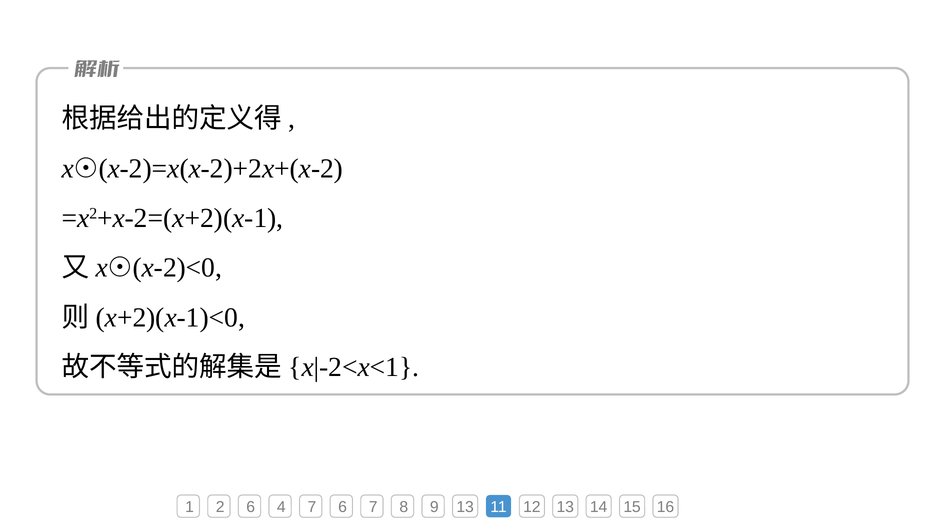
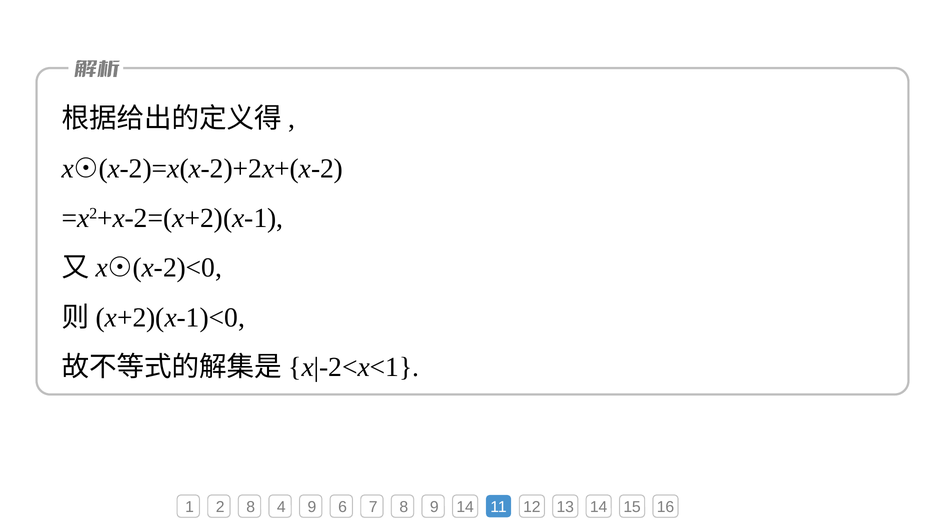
2 6: 6 -> 8 (251, 507)
4 7: 7 -> 9 (312, 507)
9 13: 13 -> 14 (465, 507)
